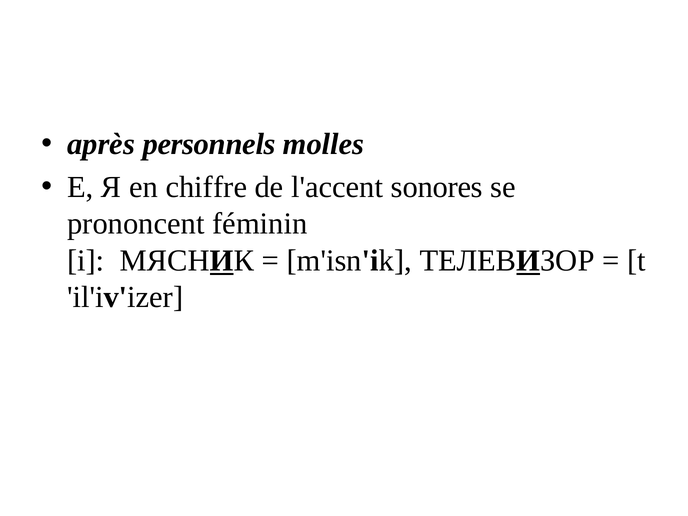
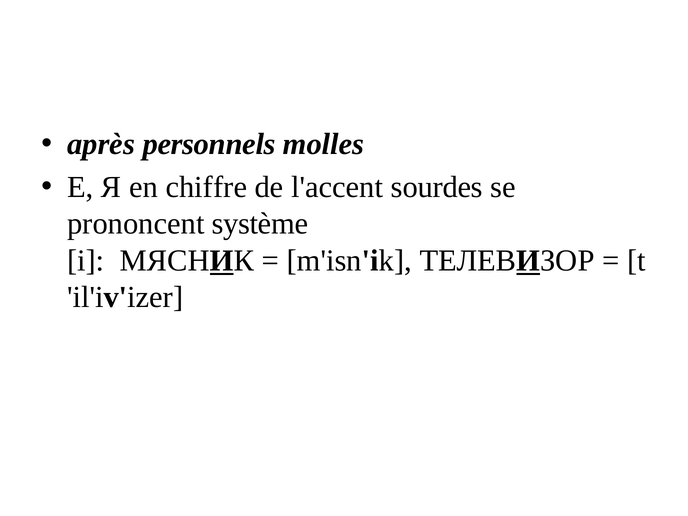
sonores: sonores -> sourdes (437, 187)
féminin: féminin -> système (260, 224)
